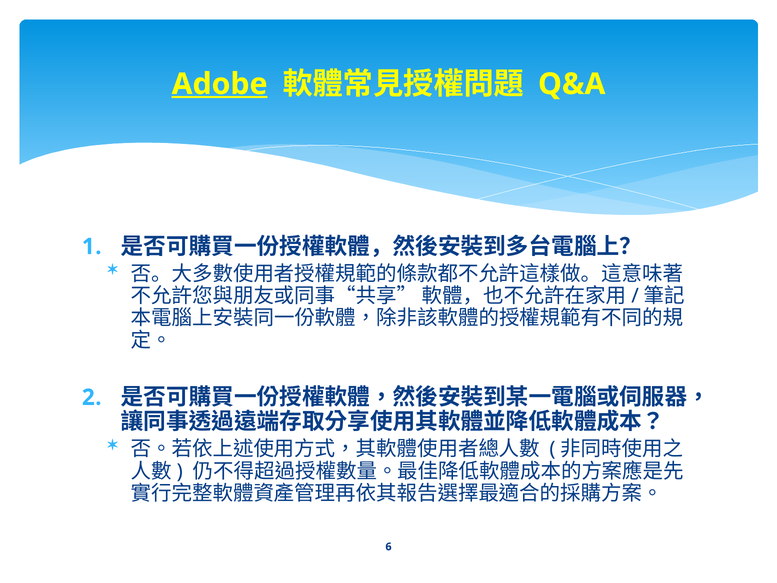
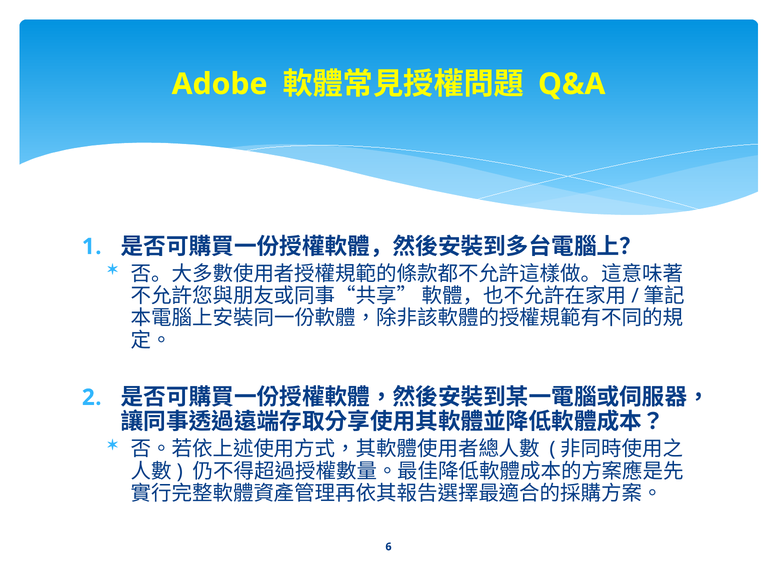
Adobe underline: present -> none (220, 84)
